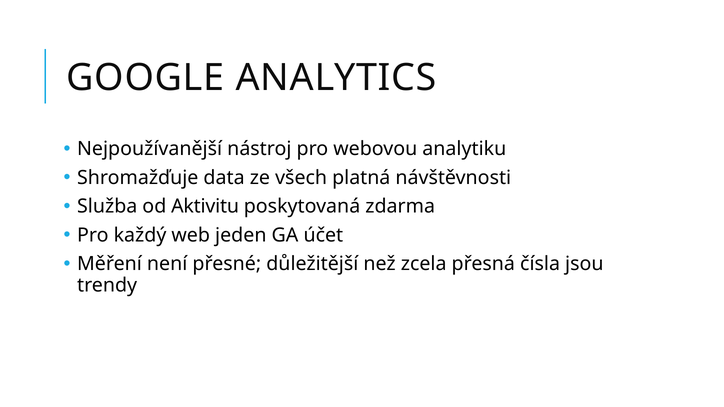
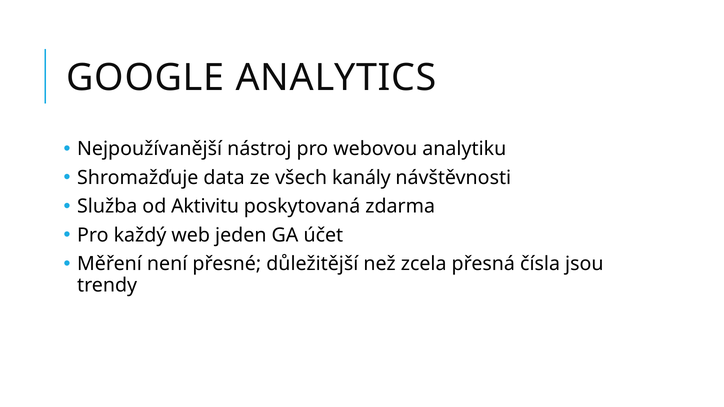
platná: platná -> kanály (361, 178)
